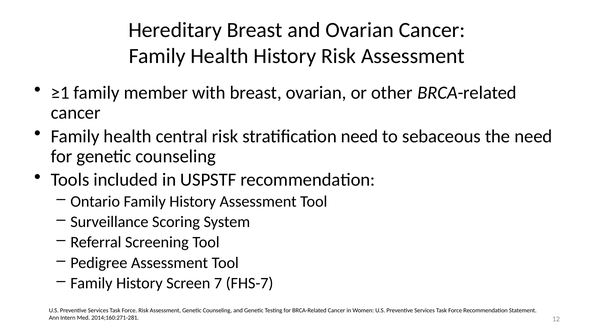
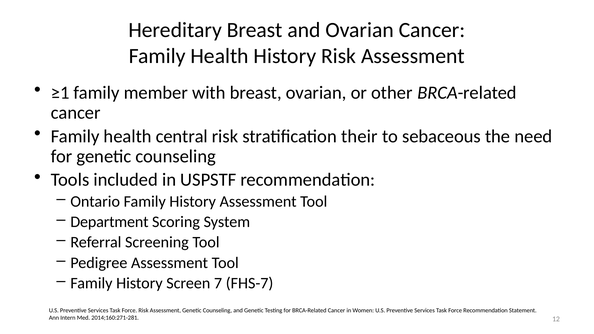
stratification need: need -> their (359, 136)
Surveillance: Surveillance -> Department (109, 222)
